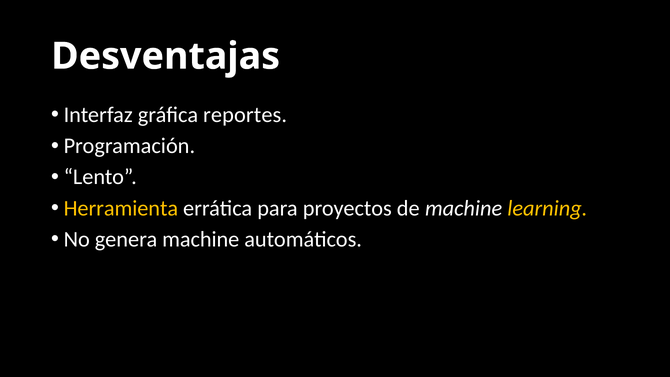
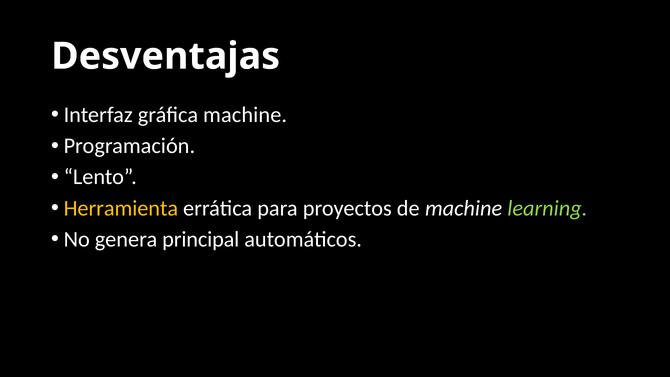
gráfica reportes: reportes -> machine (245, 115)
learning colour: yellow -> light green (547, 208)
genera machine: machine -> principal (201, 239)
